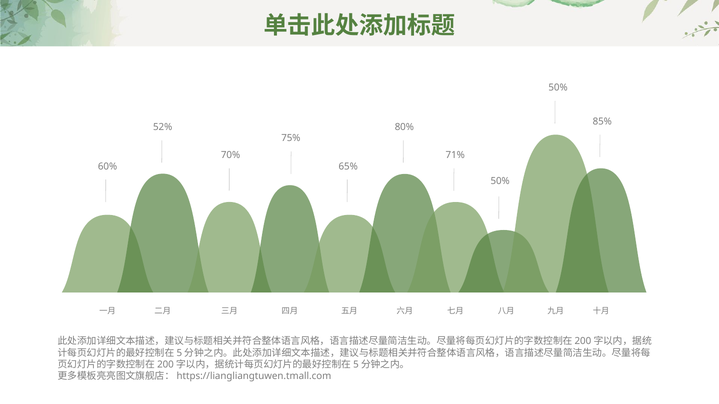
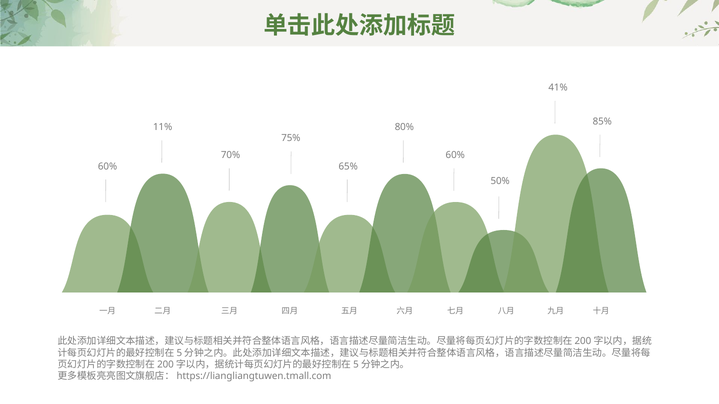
50%: 50% -> 41% (558, 88)
52%: 52% -> 11% (163, 127)
71%: 71% -> 60% (455, 155)
